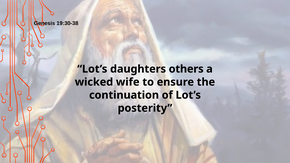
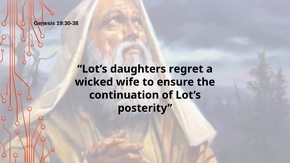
others: others -> regret (186, 69)
